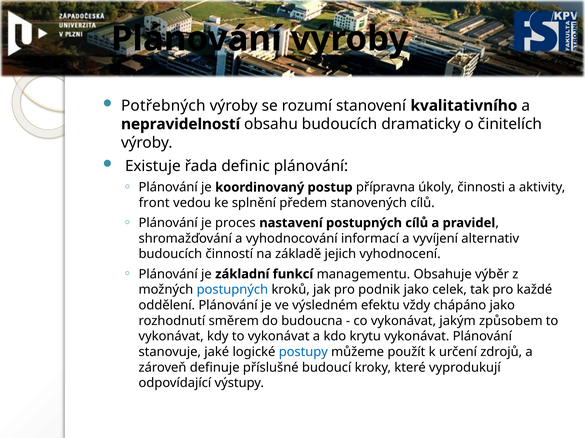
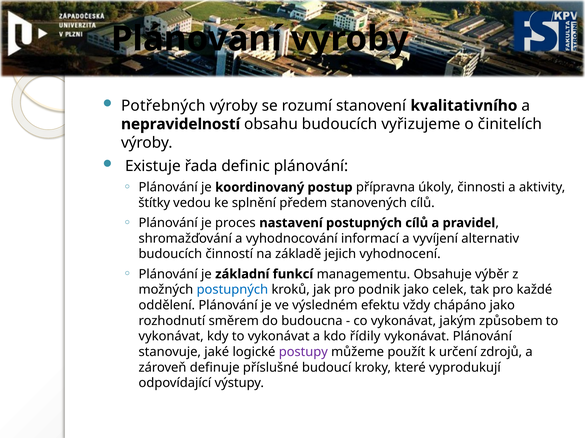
dramaticky: dramaticky -> vyřizujeme (421, 124)
front: front -> štítky (154, 203)
krytu: krytu -> řídily (365, 337)
postupy colour: blue -> purple (303, 352)
